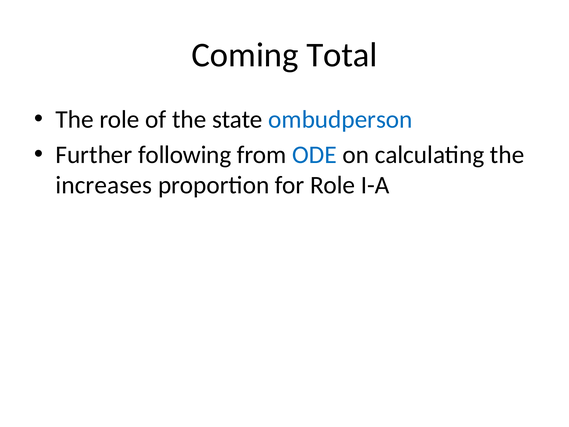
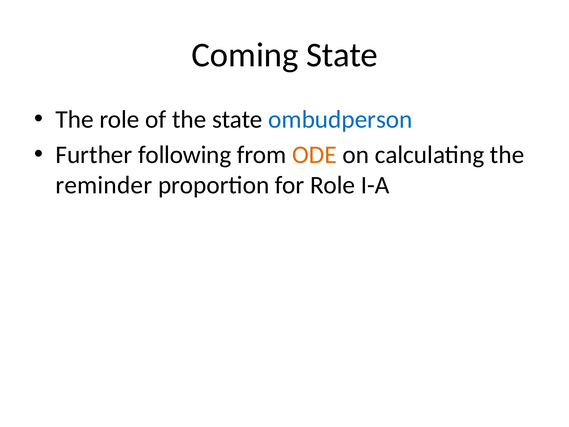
Coming Total: Total -> State (342, 55)
ODE colour: blue -> orange (314, 155)
increases: increases -> reminder (104, 185)
